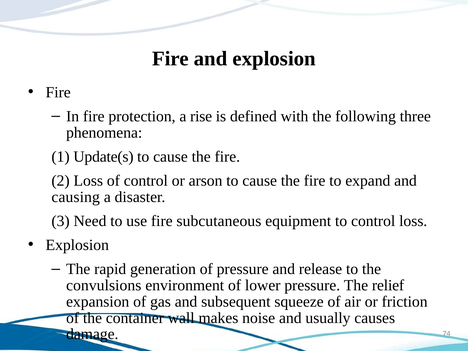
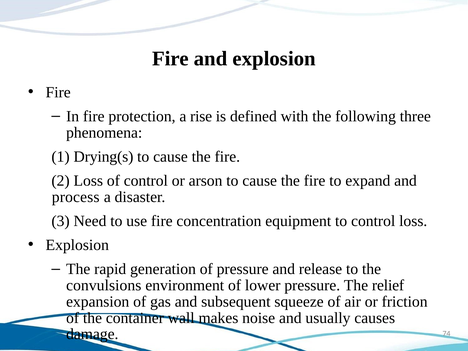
Update(s: Update(s -> Drying(s (103, 157)
causing: causing -> process (76, 197)
subcutaneous: subcutaneous -> concentration (219, 221)
